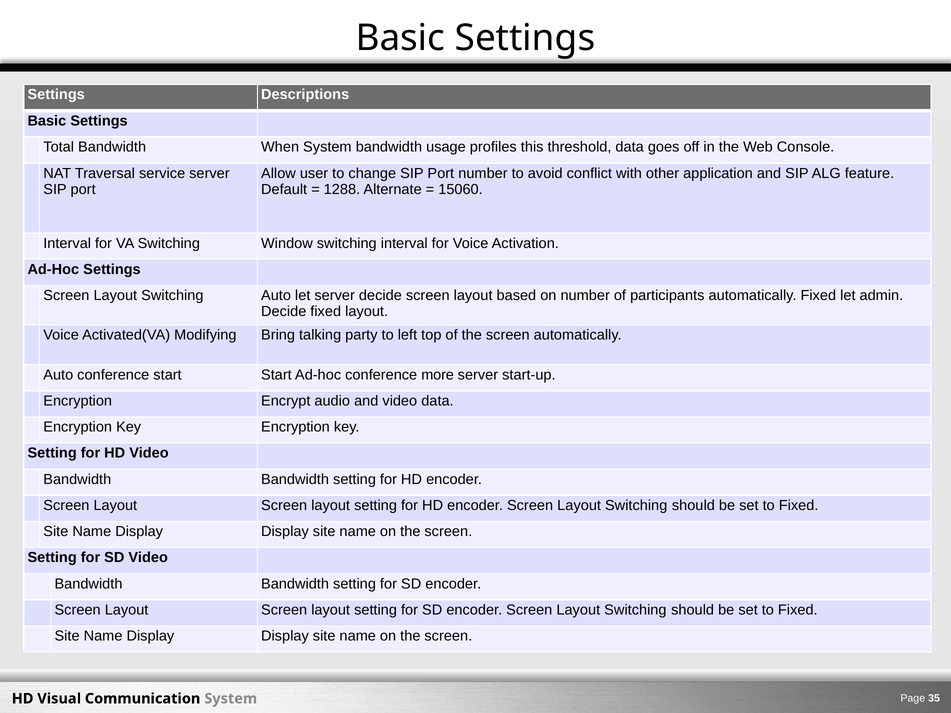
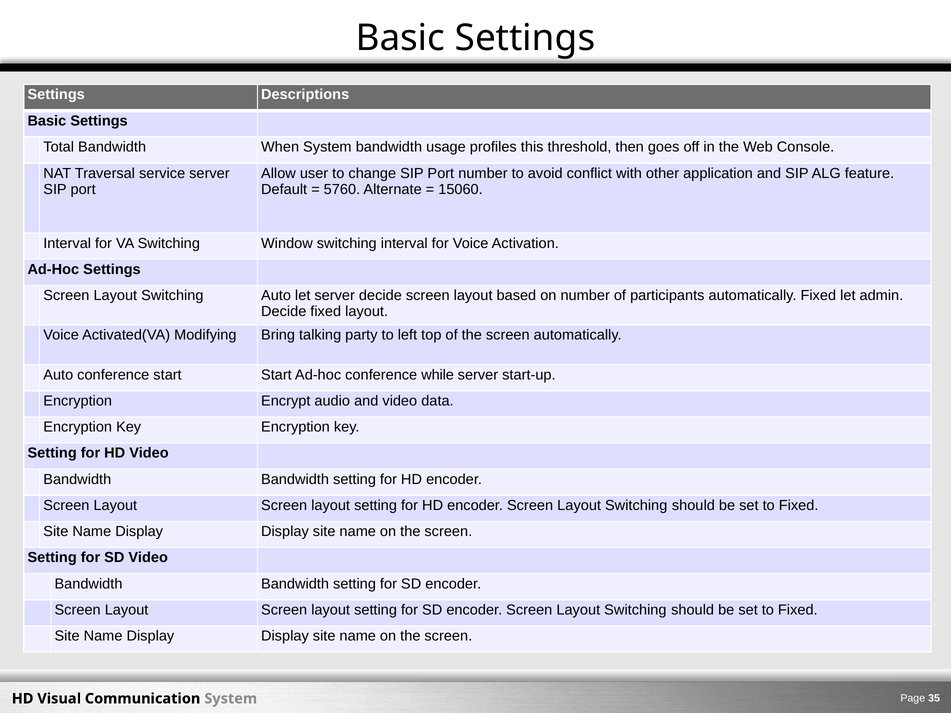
threshold data: data -> then (630, 147)
1288: 1288 -> 5760 (342, 190)
more: more -> while (438, 375)
